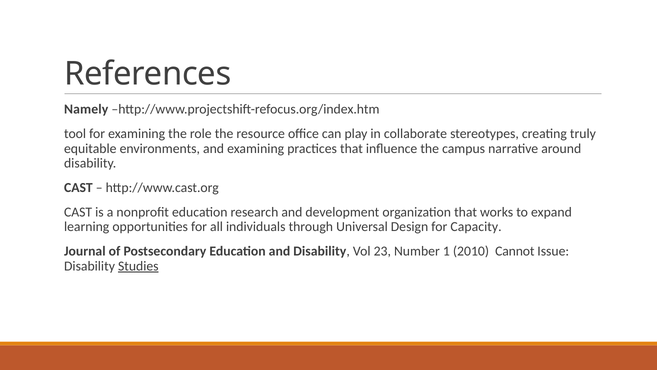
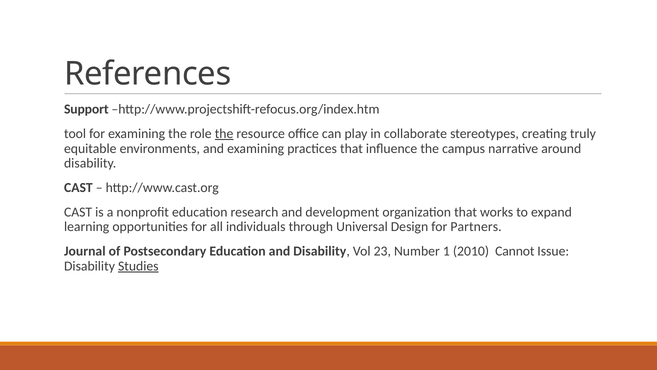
Namely: Namely -> Support (86, 109)
the underline: none -> present (224, 134)
Capacity: Capacity -> Partners (476, 227)
